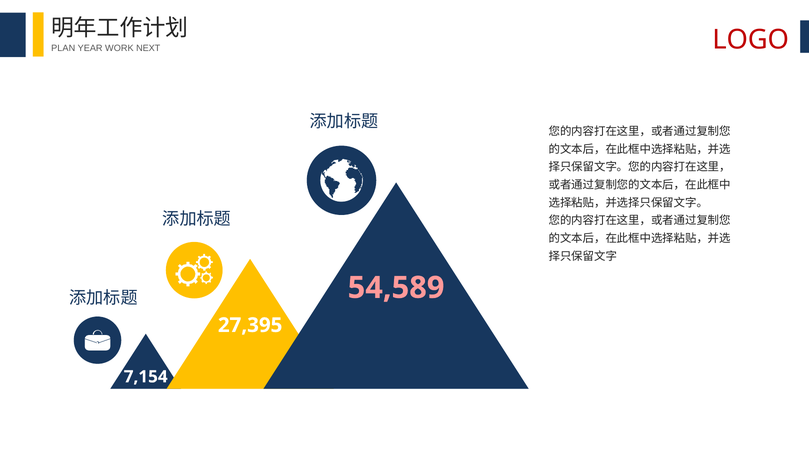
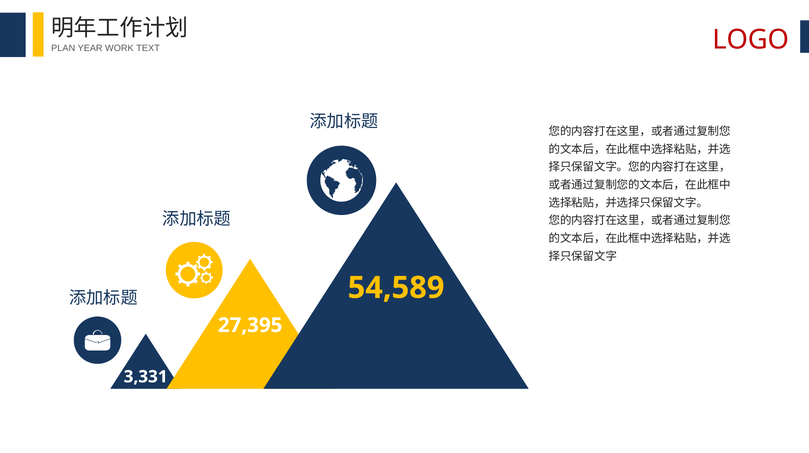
NEXT: NEXT -> TEXT (148, 48)
54,589 colour: pink -> yellow (396, 288)
7,154: 7,154 -> 3,331 (146, 377)
